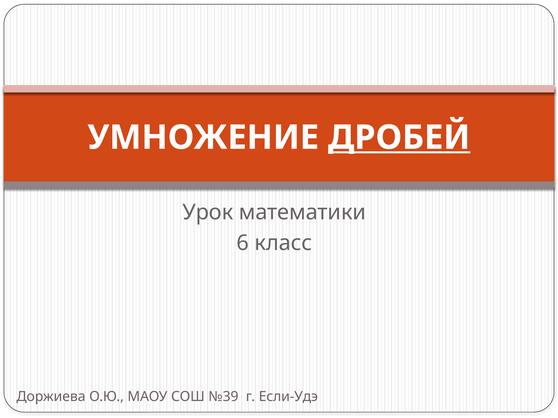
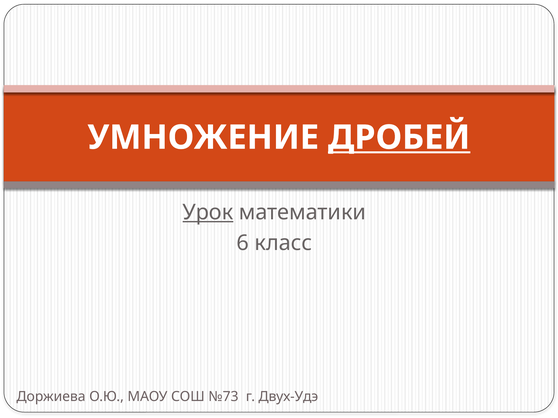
Урок underline: none -> present (208, 213)
№39: №39 -> №73 (223, 397)
Если-Удэ: Если-Удэ -> Двух-Удэ (288, 397)
